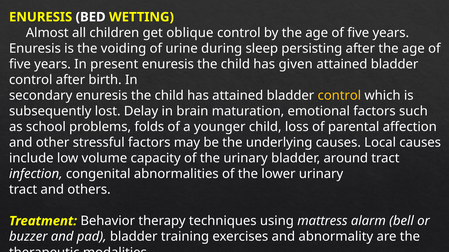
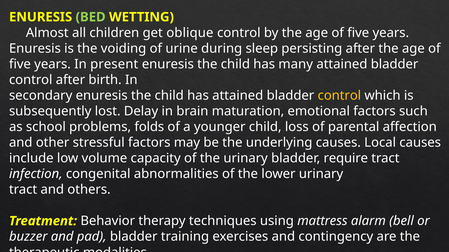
BED colour: white -> light green (91, 17)
given: given -> many (296, 64)
around: around -> require (346, 159)
abnormality: abnormality -> contingency (336, 237)
